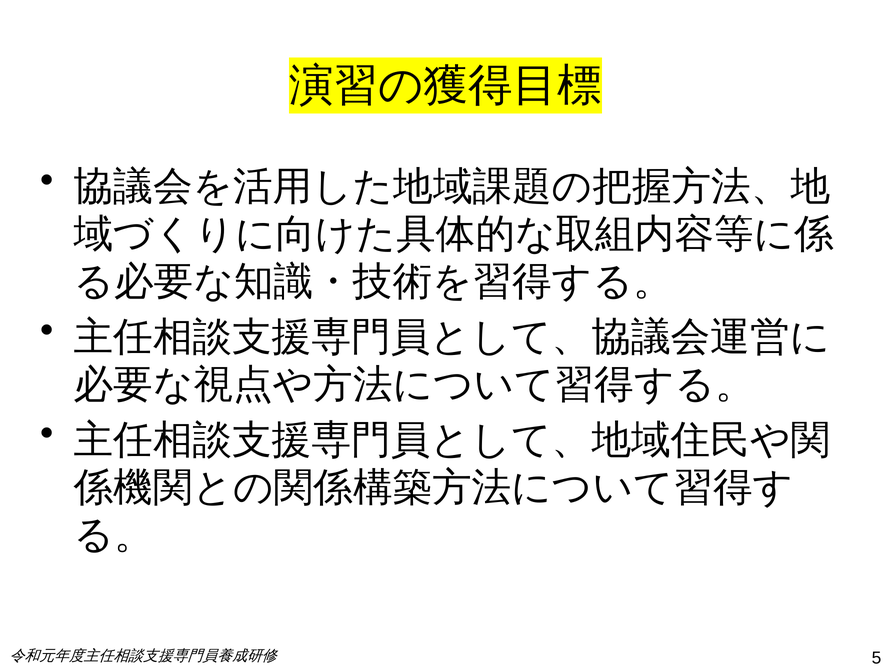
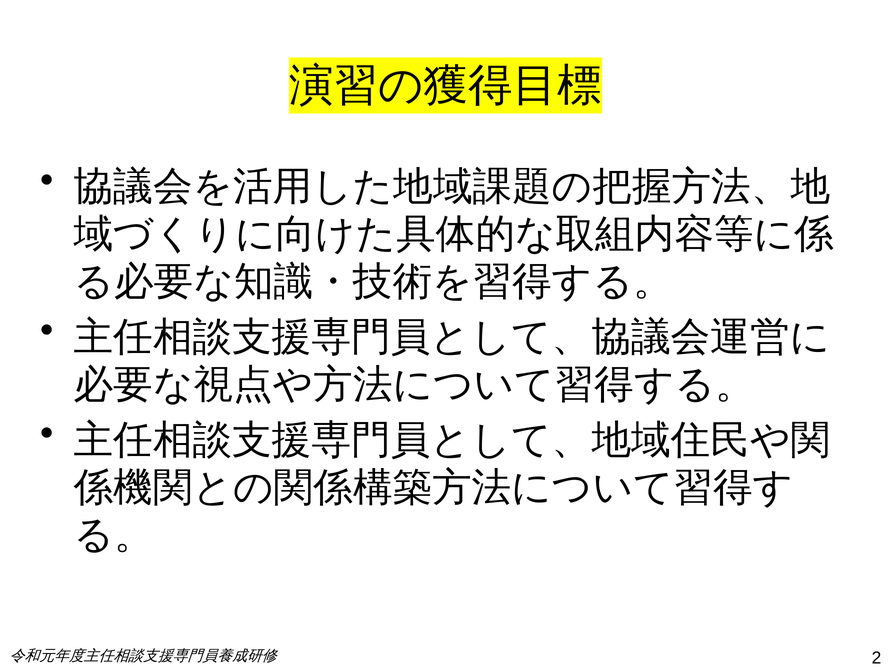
5: 5 -> 2 (876, 658)
